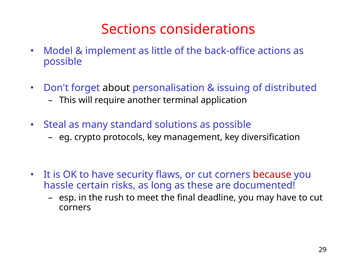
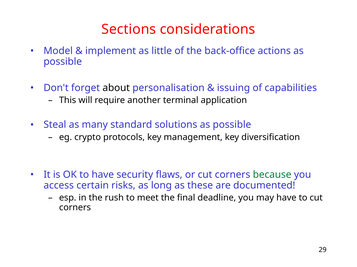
distributed: distributed -> capabilities (291, 88)
because colour: red -> green (272, 175)
hassle: hassle -> access (59, 186)
